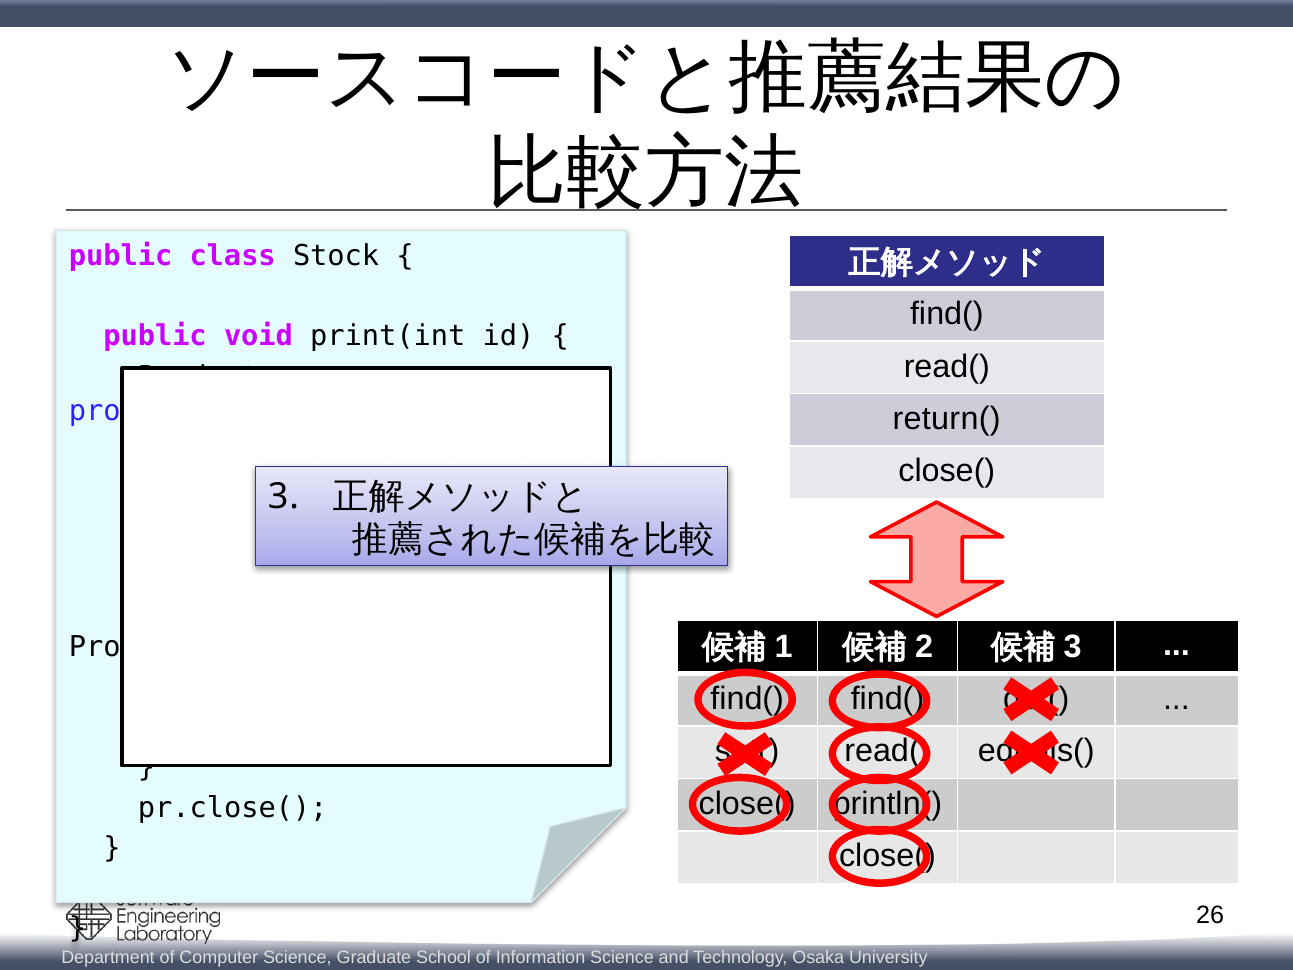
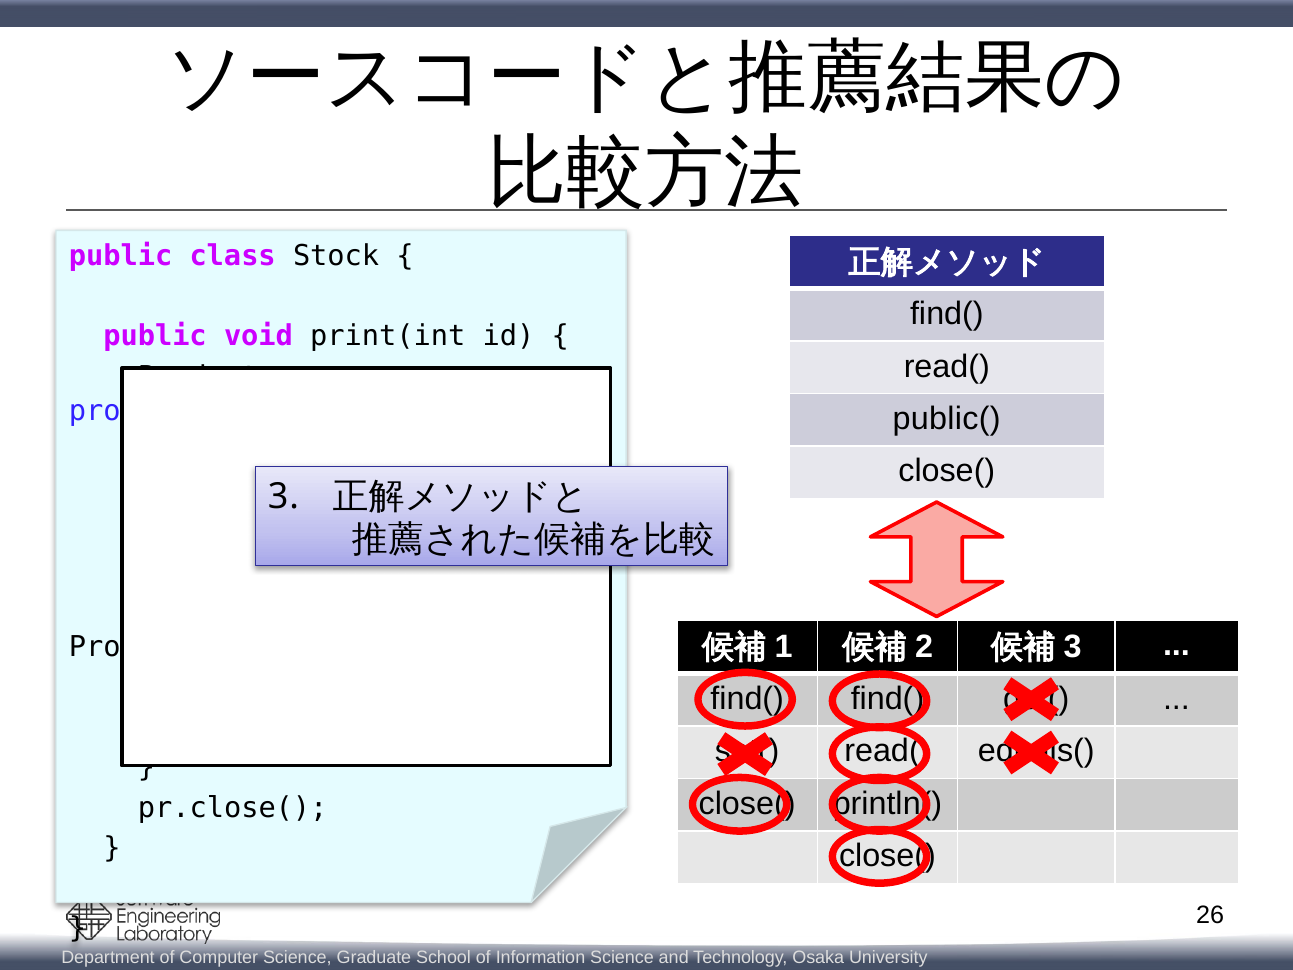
return(: return( -> public( (947, 419)
